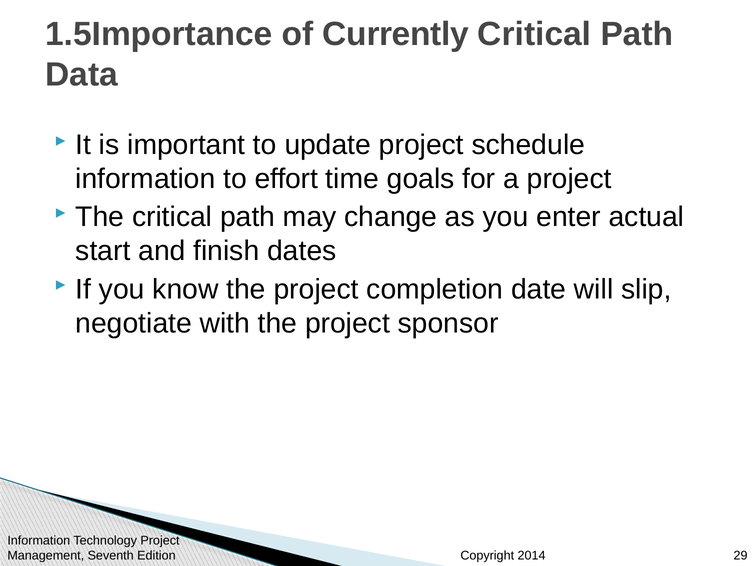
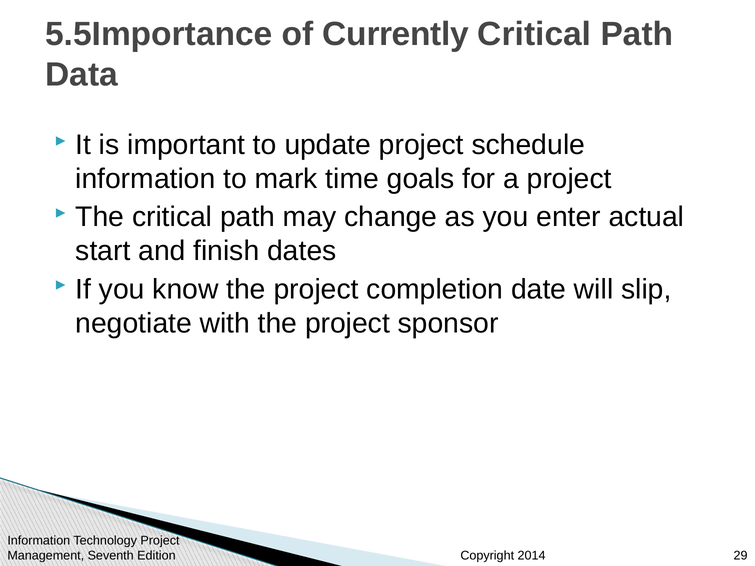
1.5Importance: 1.5Importance -> 5.5Importance (159, 34)
effort: effort -> mark (286, 179)
